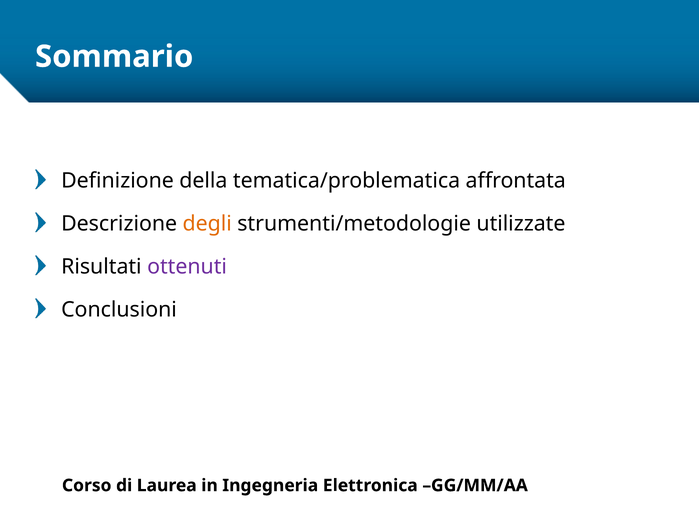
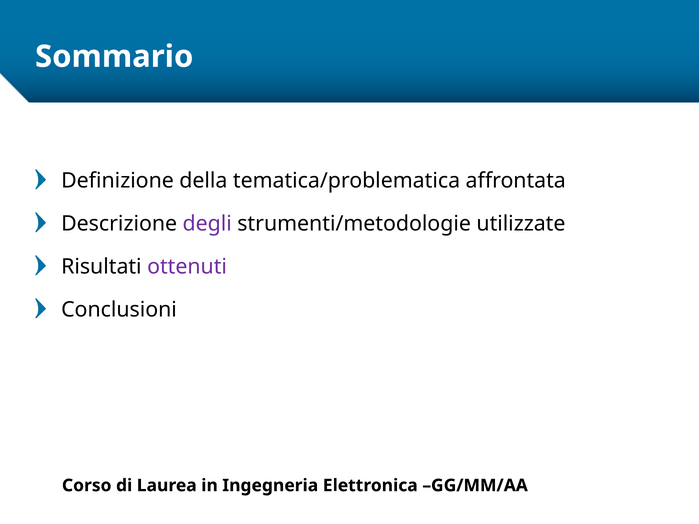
degli colour: orange -> purple (207, 224)
